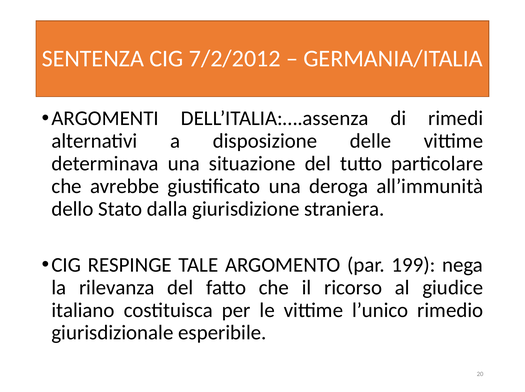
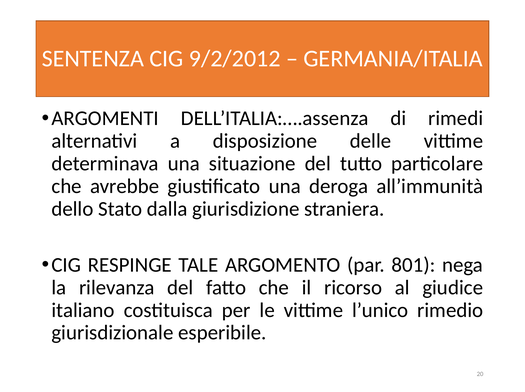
7/2/2012: 7/2/2012 -> 9/2/2012 (235, 59)
199: 199 -> 801 (413, 265)
